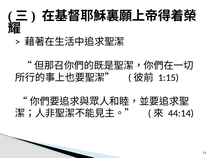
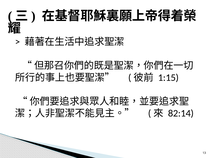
44:14: 44:14 -> 82:14 (181, 114)
